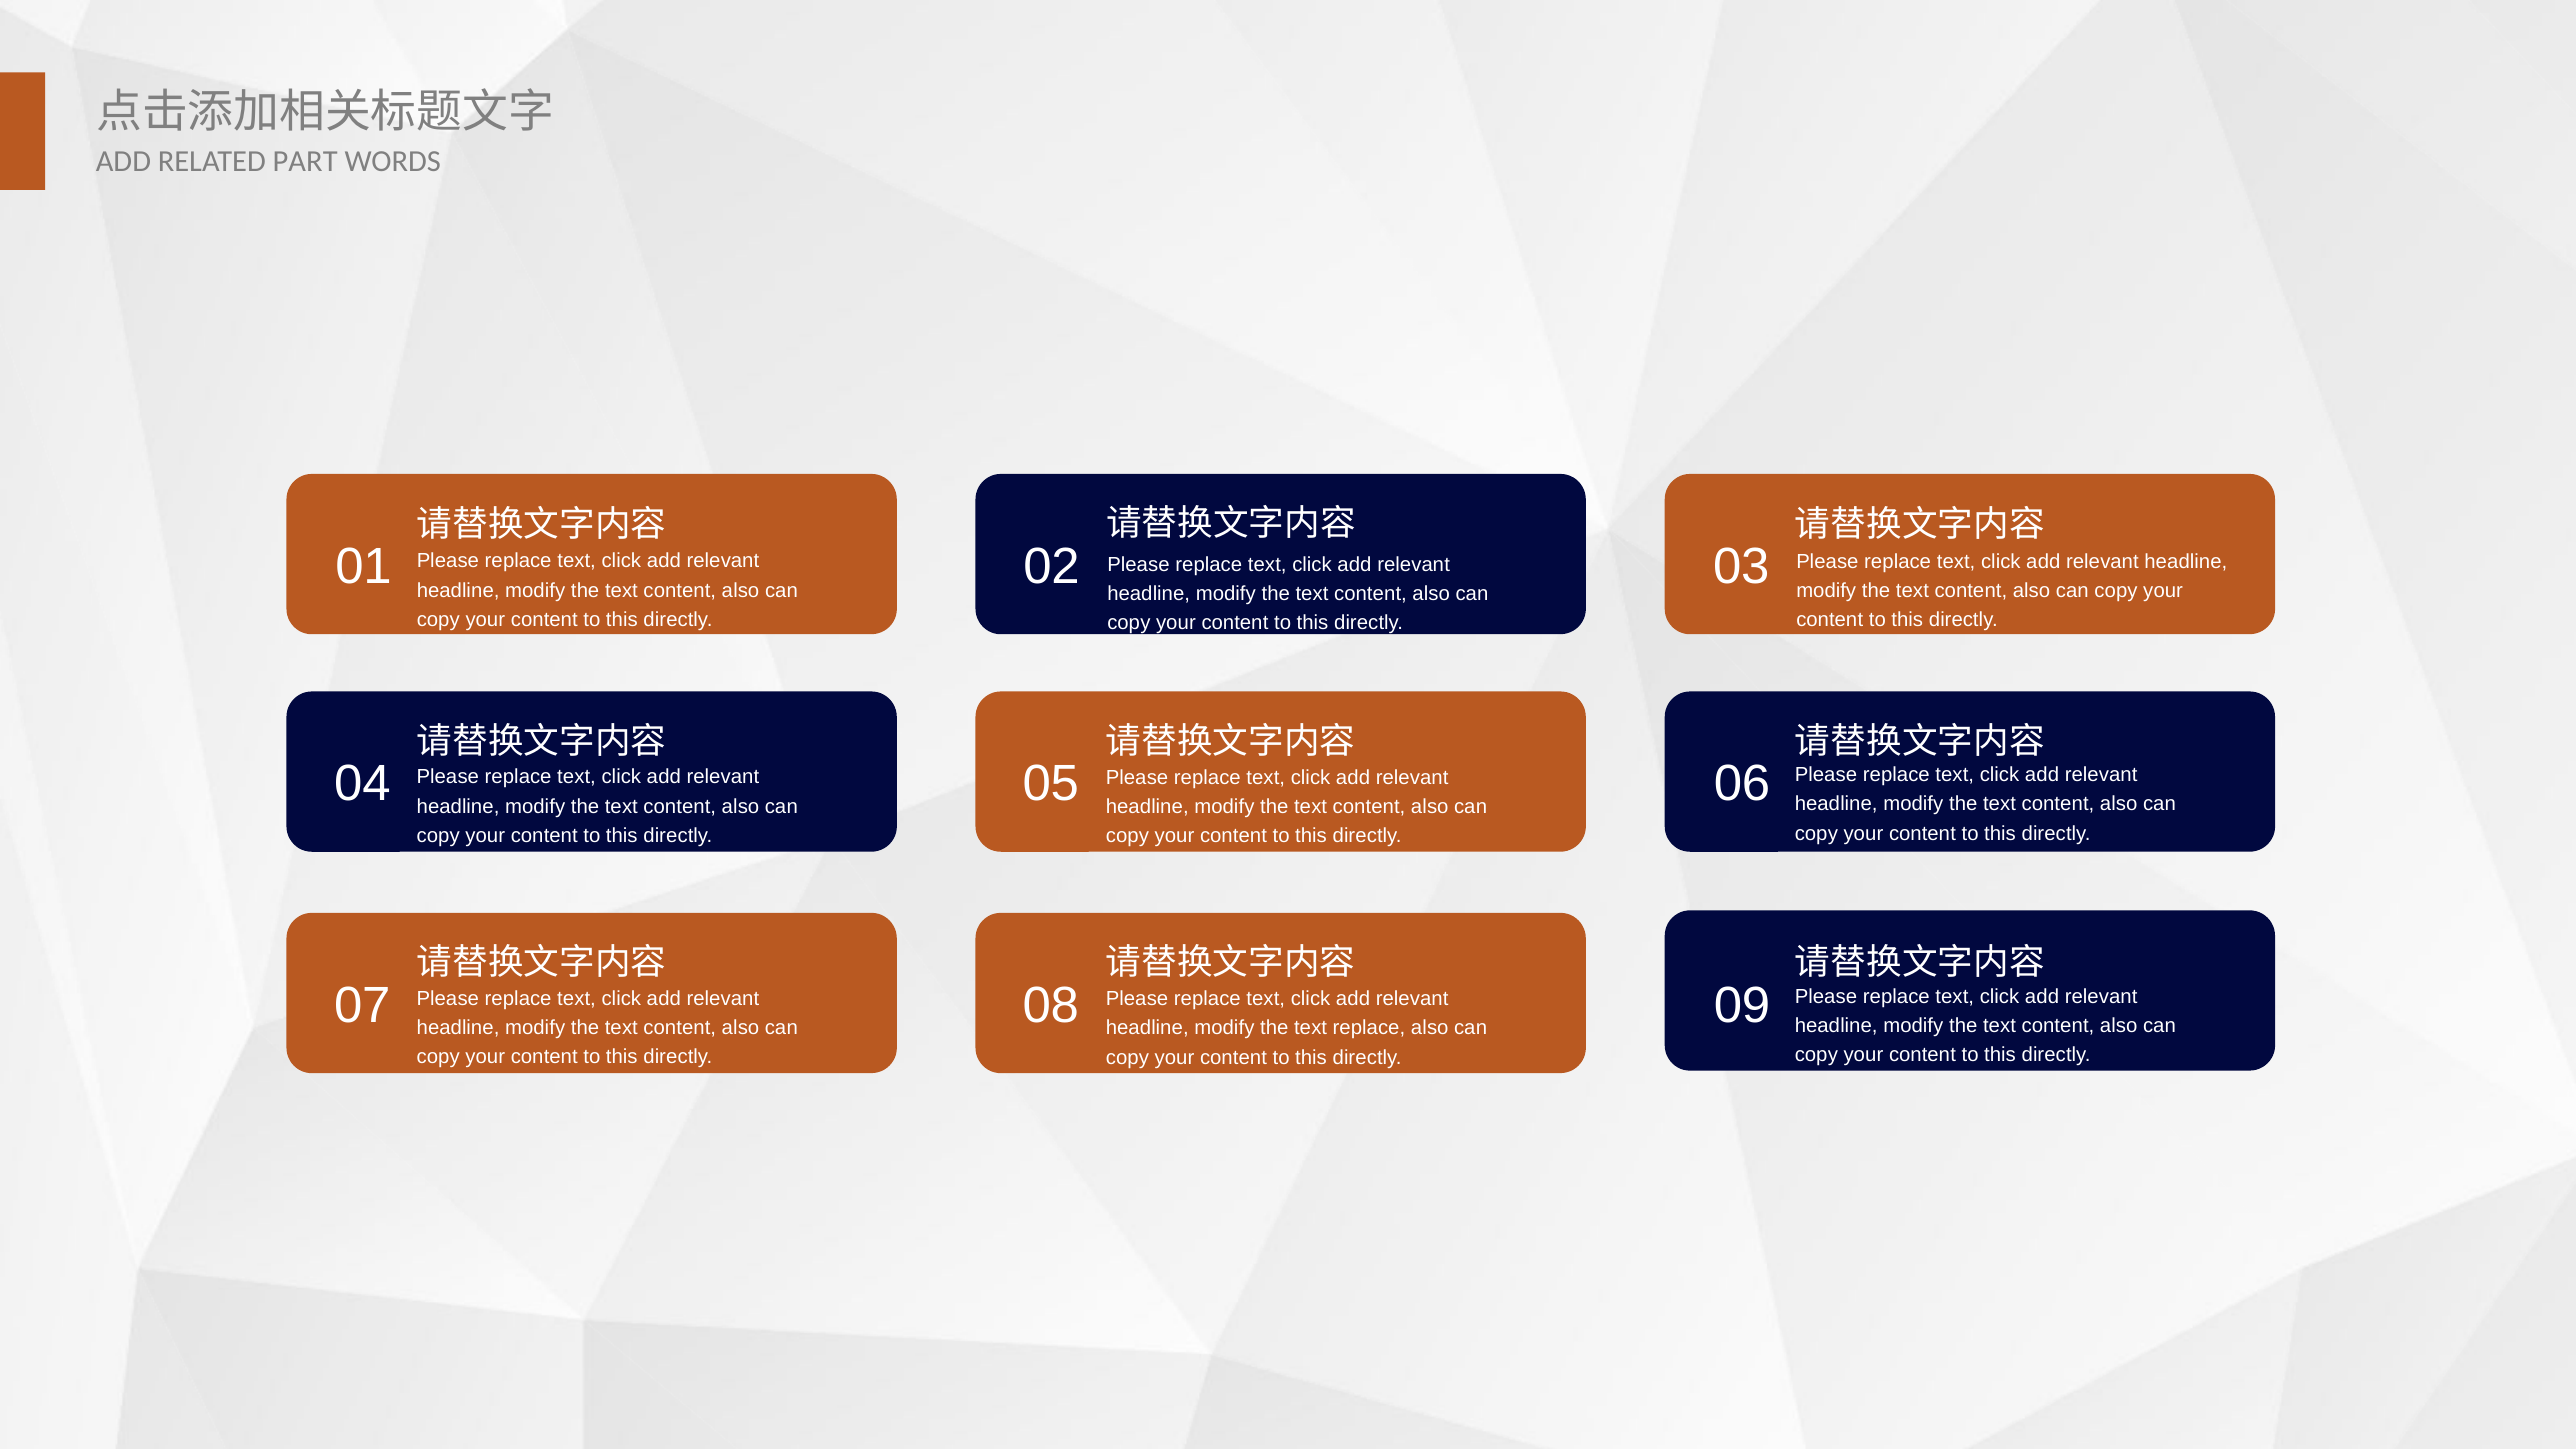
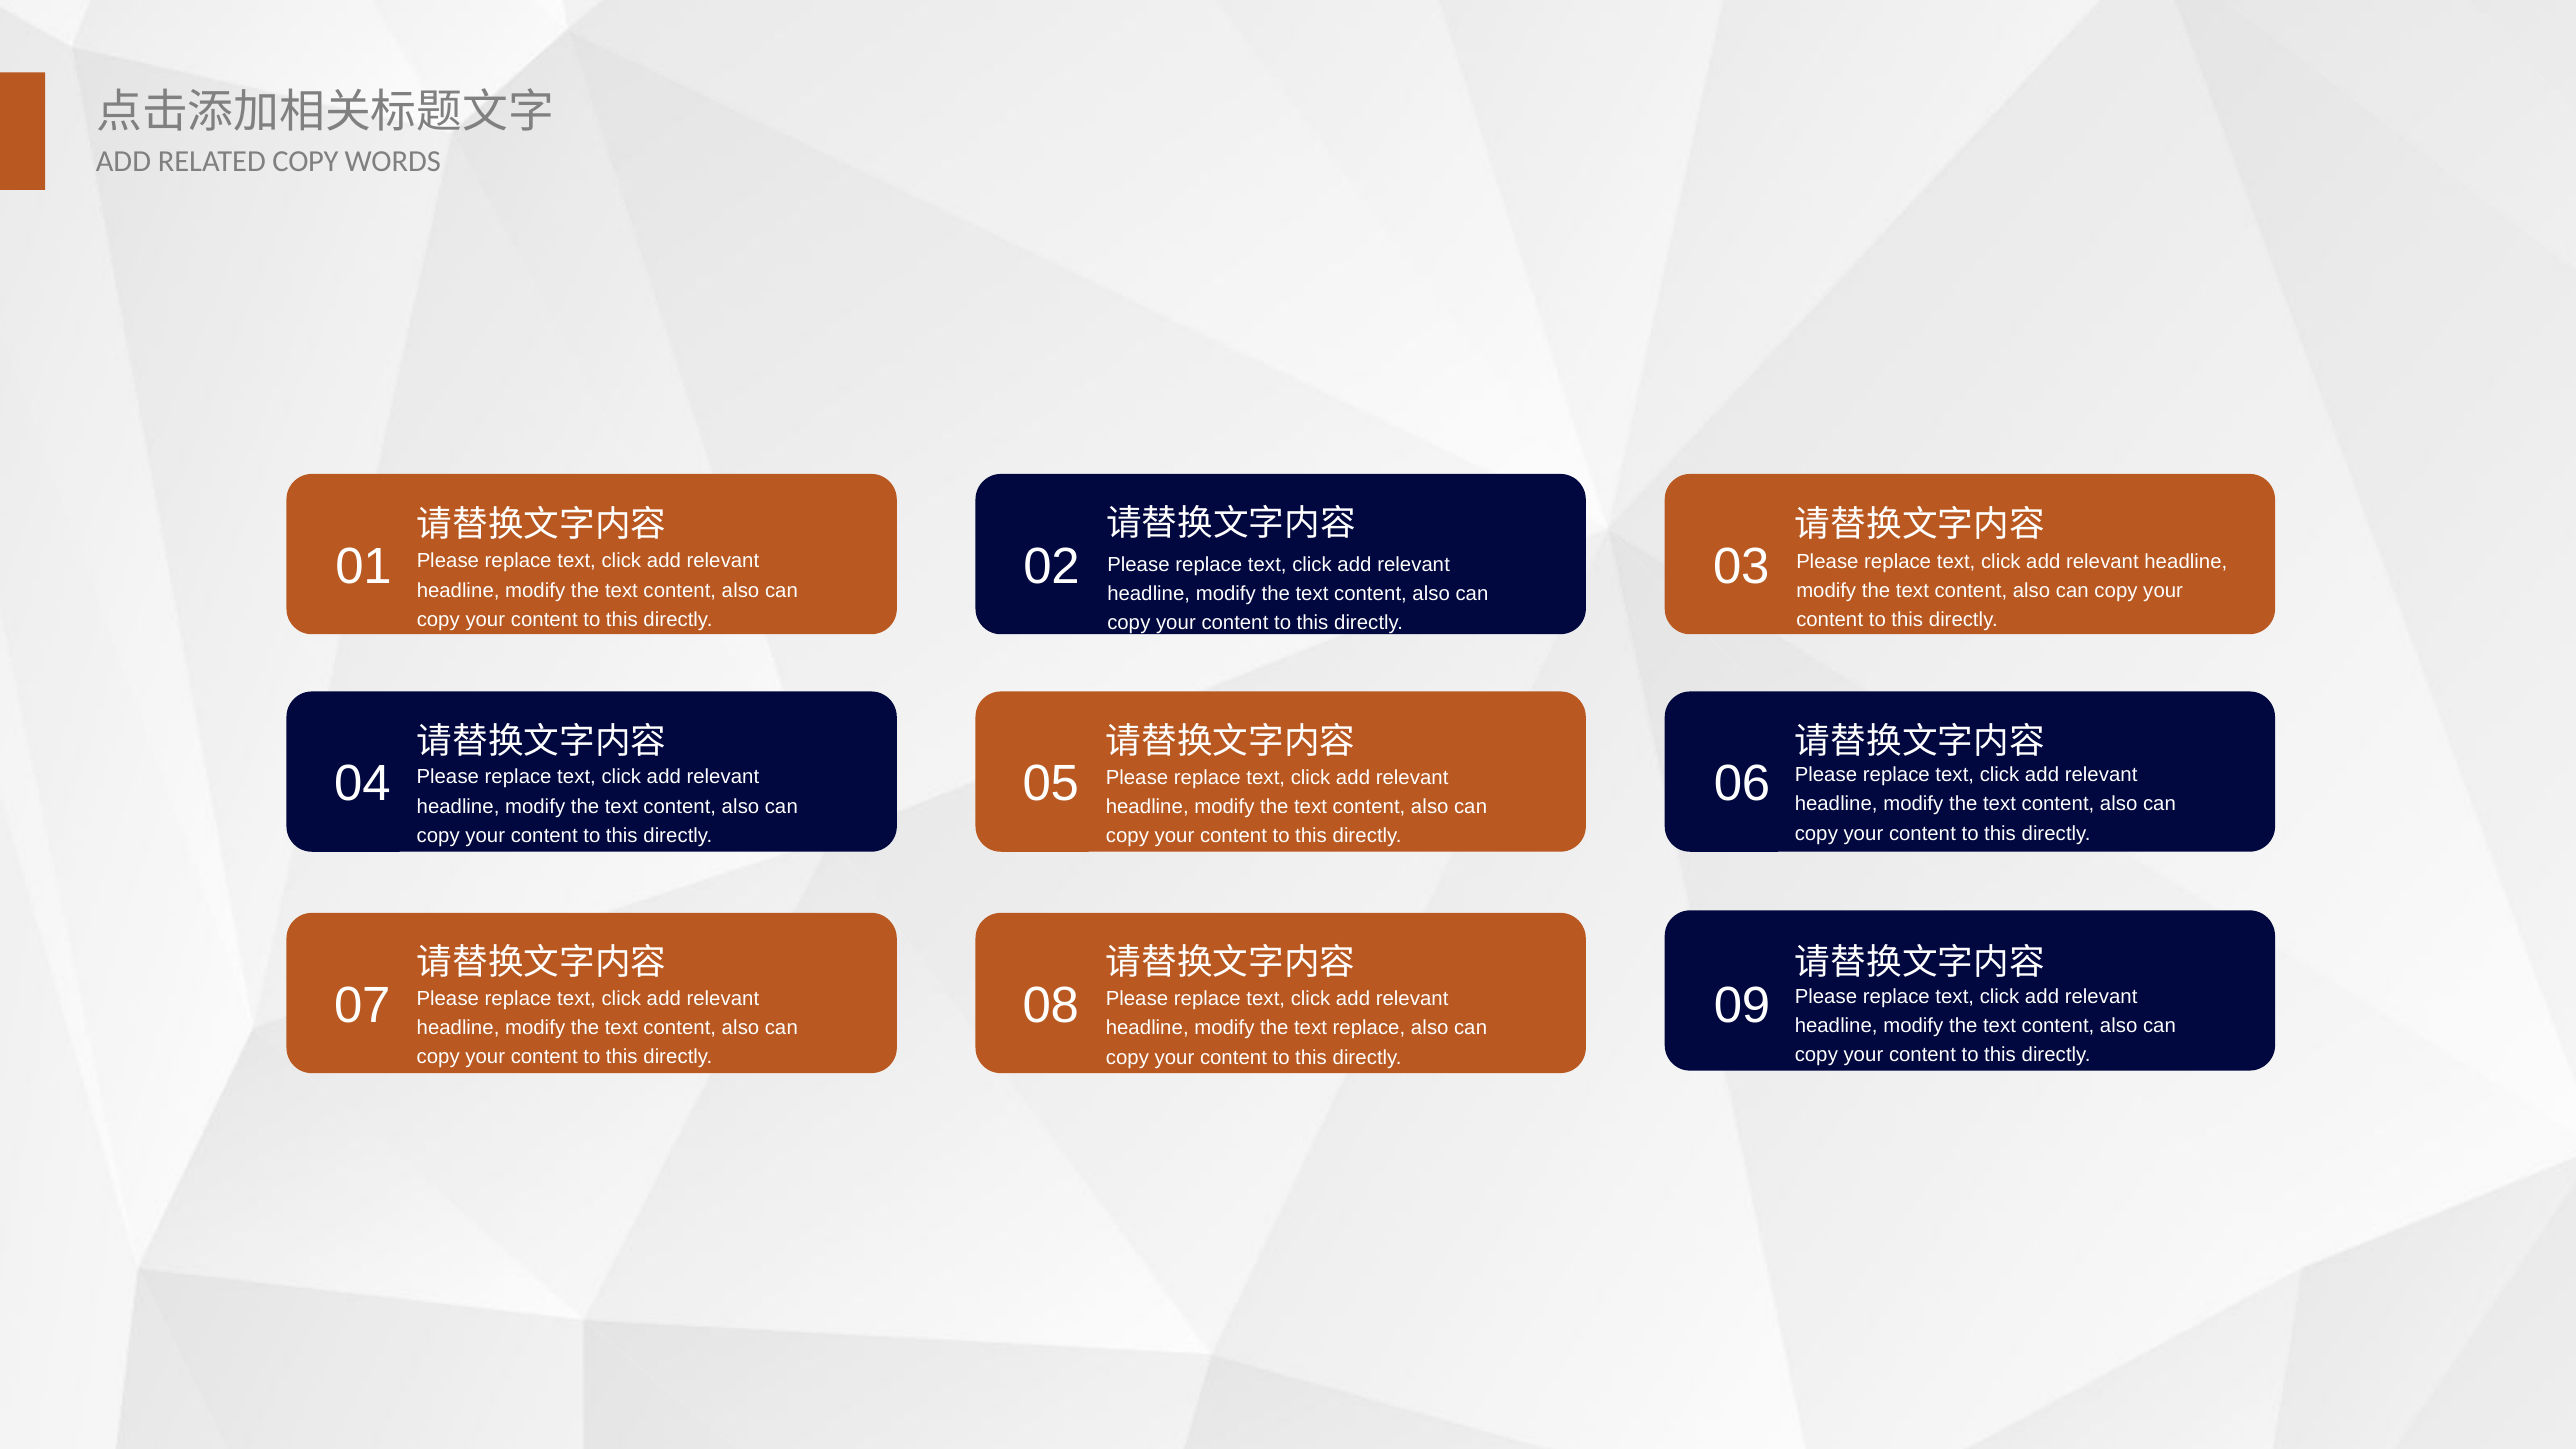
RELATED PART: PART -> COPY (305, 161)
